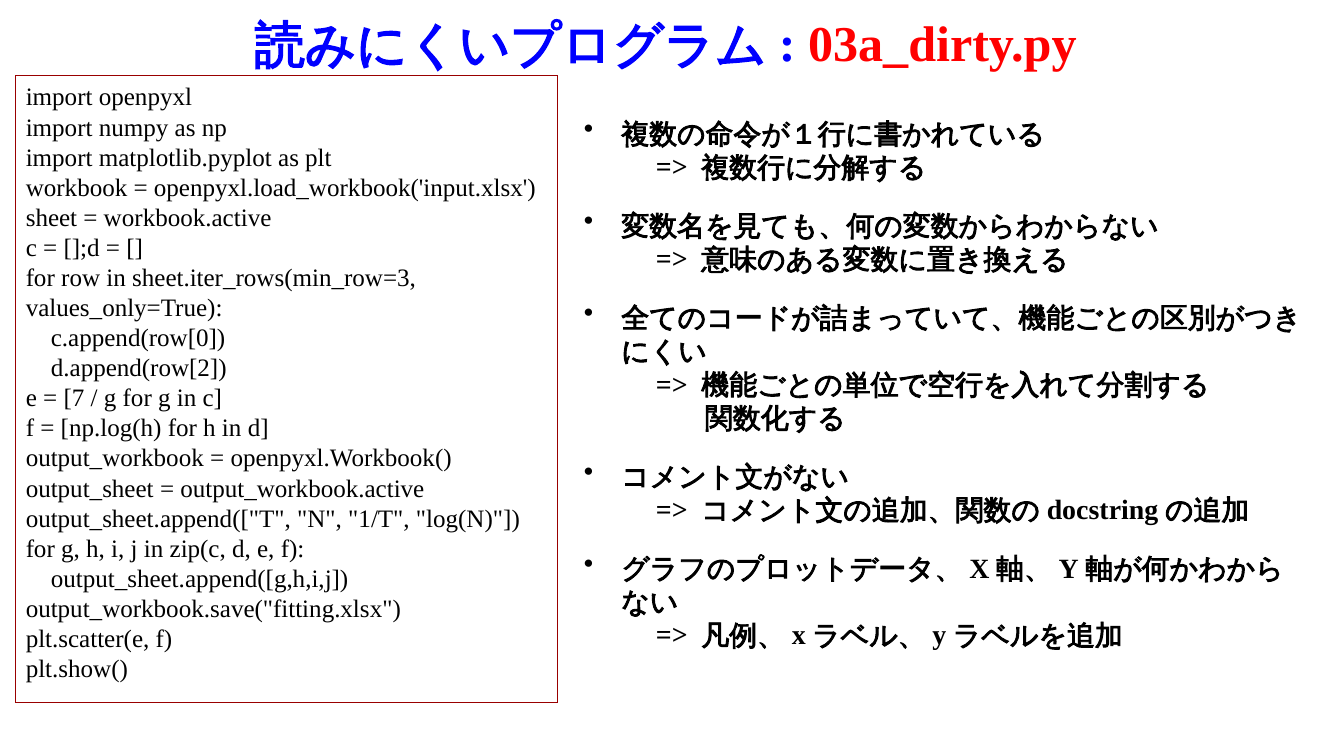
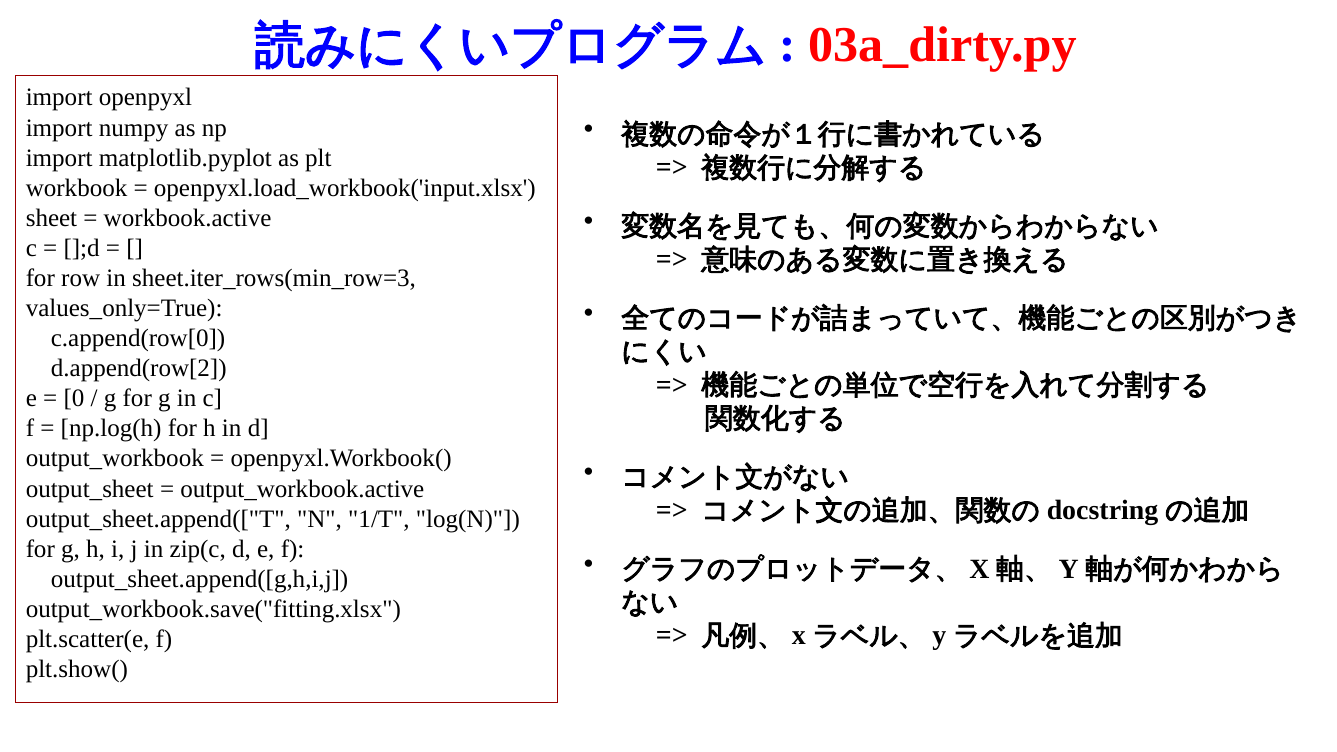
7: 7 -> 0 (74, 399)
